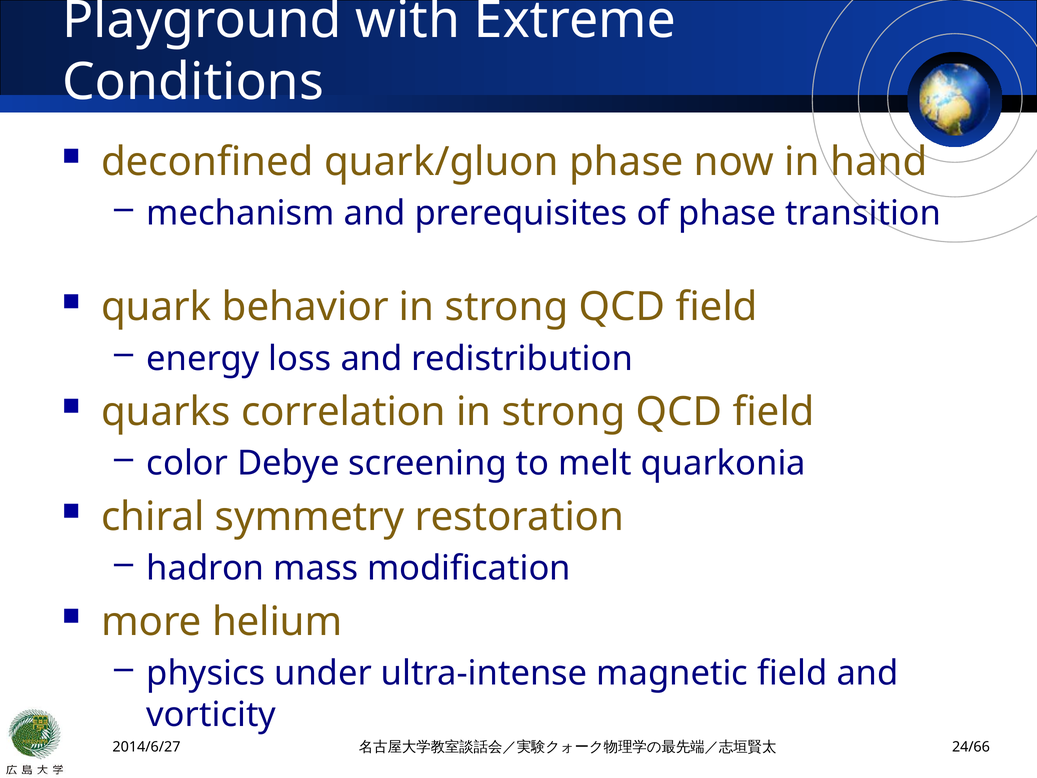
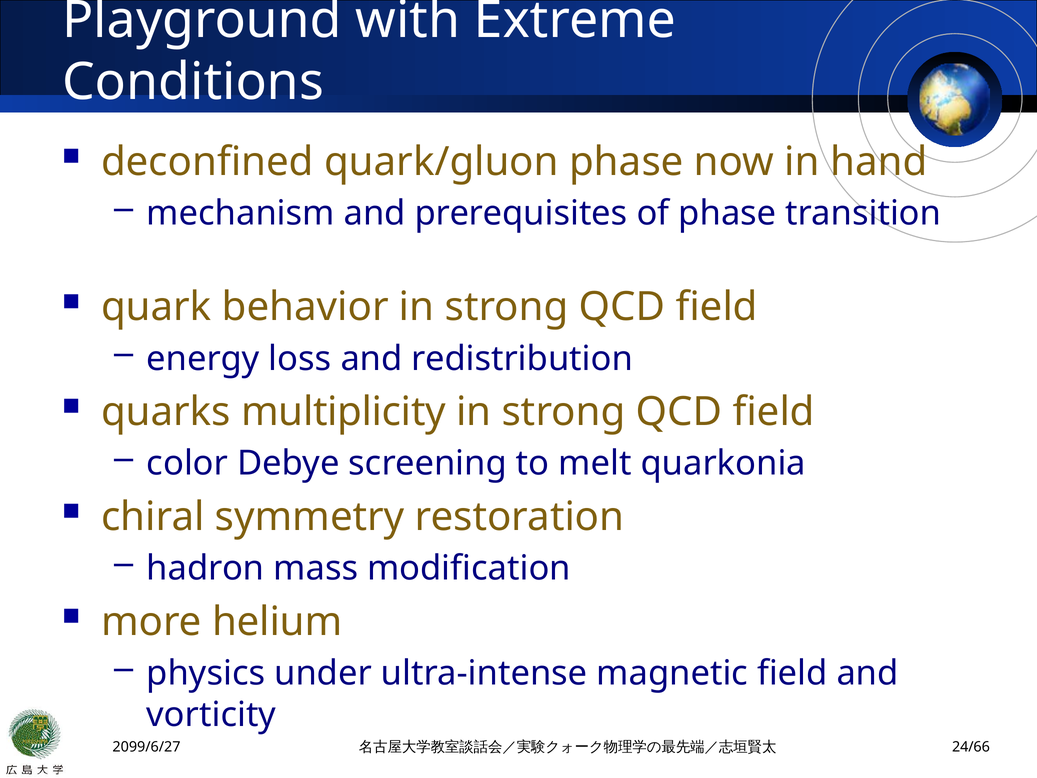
correlation: correlation -> multiplicity (343, 412)
2014/6/27: 2014/6/27 -> 2099/6/27 (147, 747)
